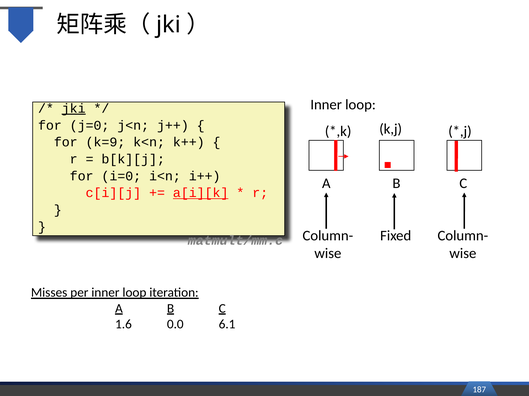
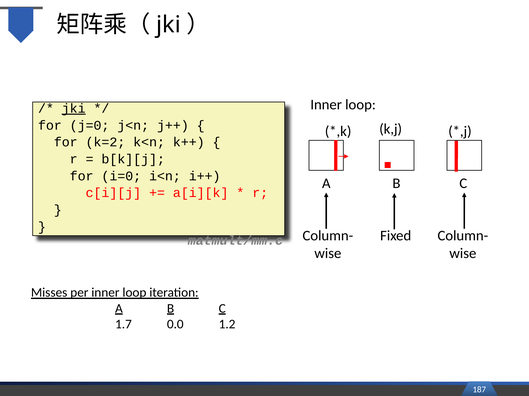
k=9: k=9 -> k=2 (105, 143)
a[i][k underline: present -> none (201, 193)
1.6: 1.6 -> 1.7 (123, 325)
6.1: 6.1 -> 1.2 (227, 325)
